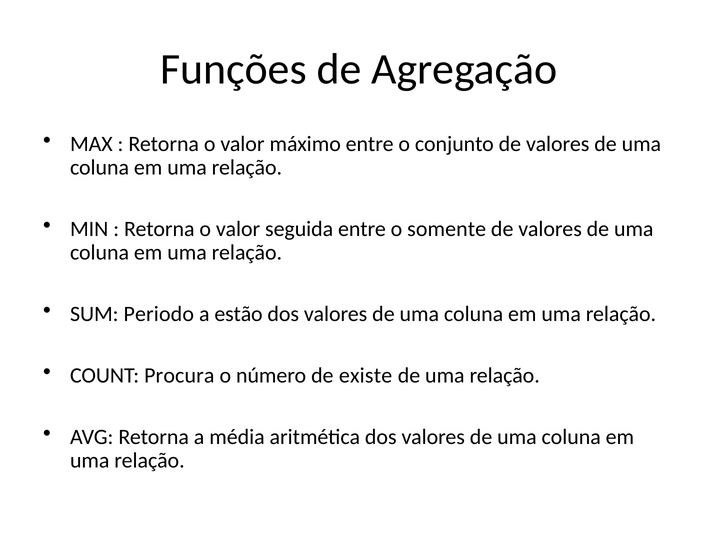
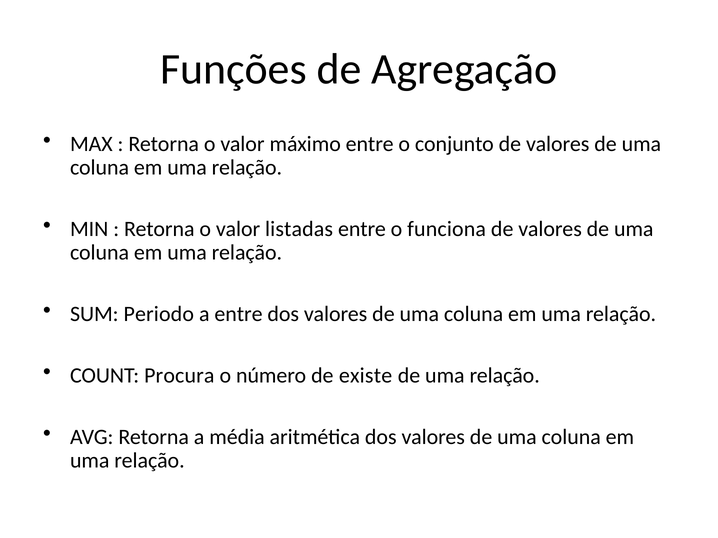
seguida: seguida -> listadas (299, 229)
somente: somente -> funciona (447, 229)
a estão: estão -> entre (238, 314)
